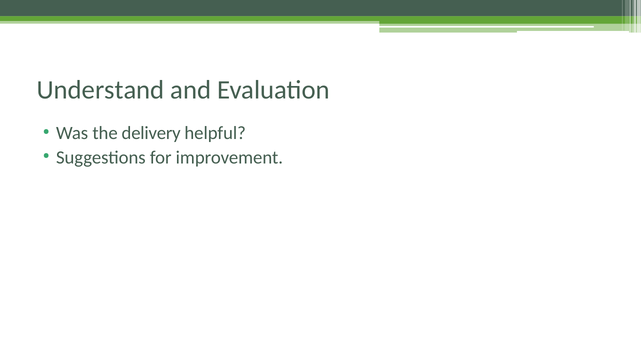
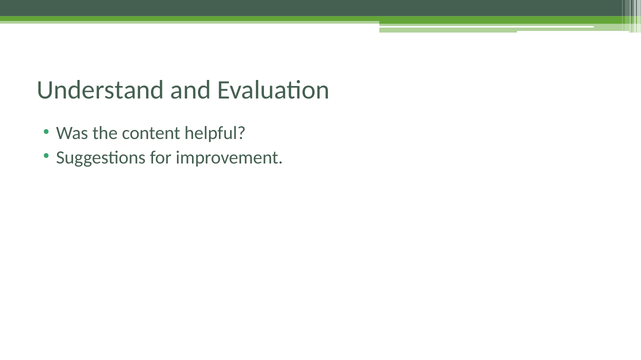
delivery: delivery -> content (151, 133)
